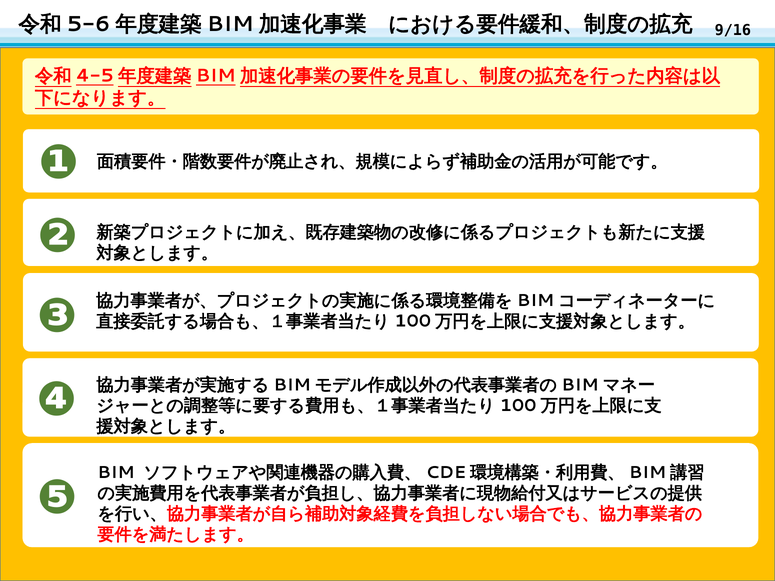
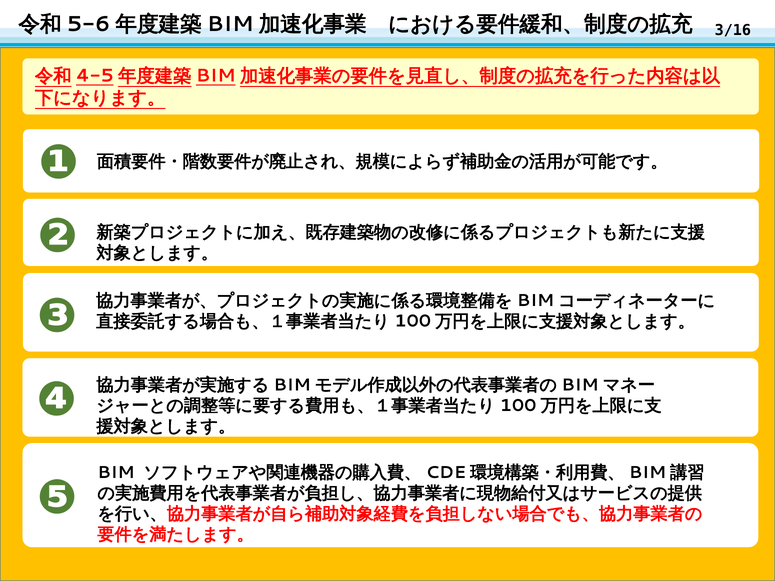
9/16: 9/16 -> 3/16 (733, 30)
